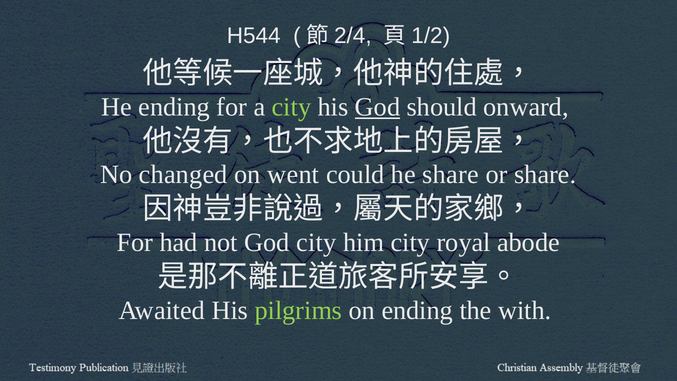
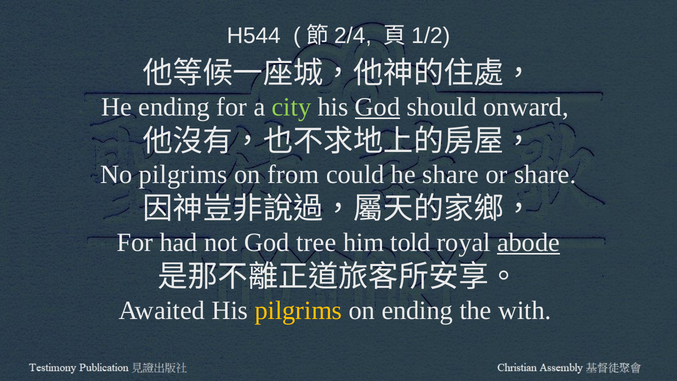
No changed: changed -> pilgrims (183, 175)
went: went -> from (293, 175)
God city: city -> tree (316, 242)
him city: city -> told (411, 242)
abode underline: none -> present (529, 242)
pilgrims colour: light green -> yellow (298, 310)
